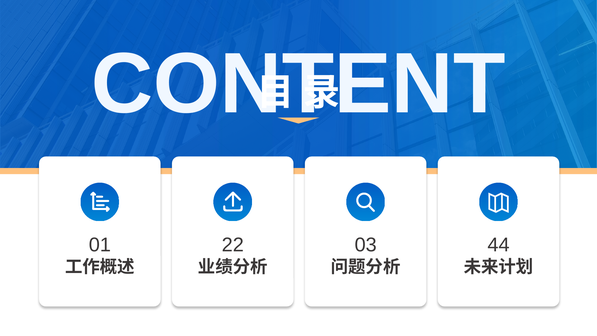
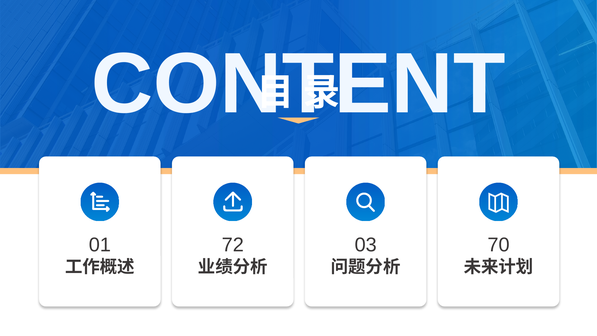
22: 22 -> 72 (233, 245)
44: 44 -> 70 (499, 245)
